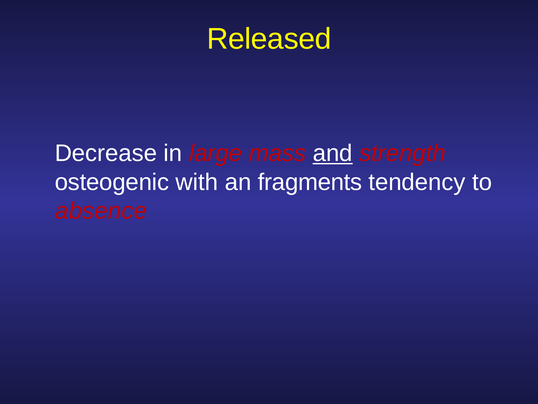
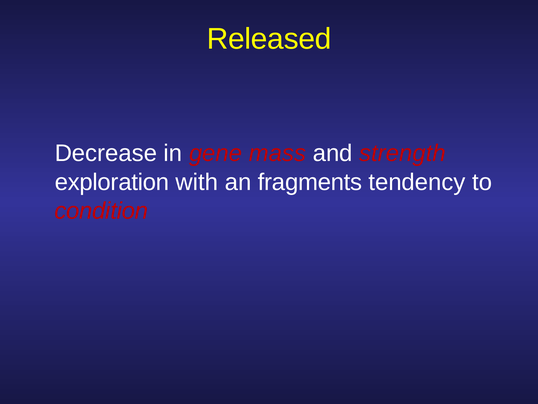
large: large -> gene (216, 153)
and underline: present -> none (333, 153)
osteogenic: osteogenic -> exploration (112, 182)
absence: absence -> condition (101, 211)
